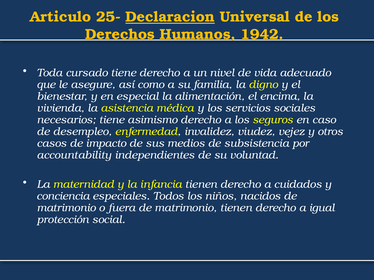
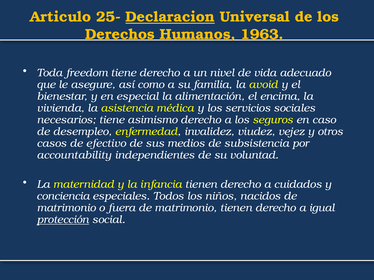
1942: 1942 -> 1963 (262, 34)
cursado: cursado -> freedom (87, 73)
digno: digno -> avoid (263, 85)
impacto: impacto -> efectivo (106, 144)
protección underline: none -> present (63, 220)
